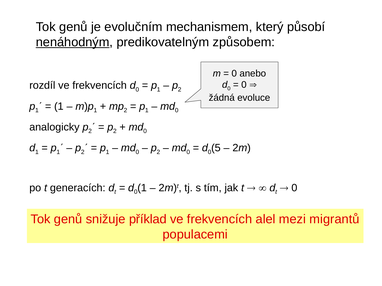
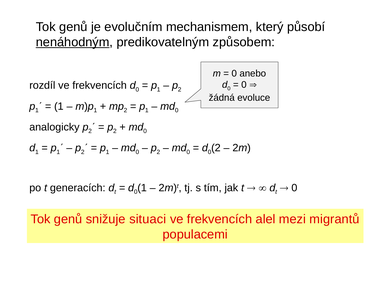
0 5: 5 -> 2 (216, 148)
příklad: příklad -> situaci (148, 220)
